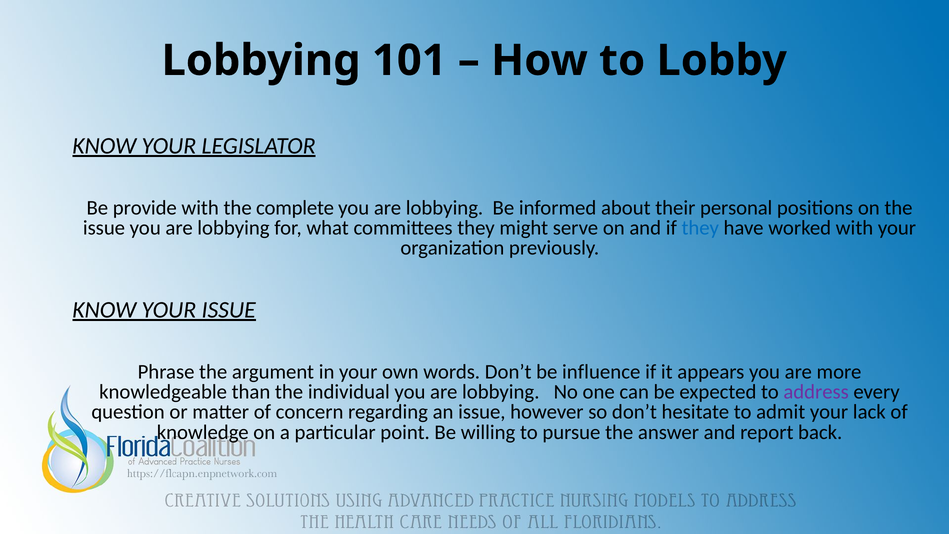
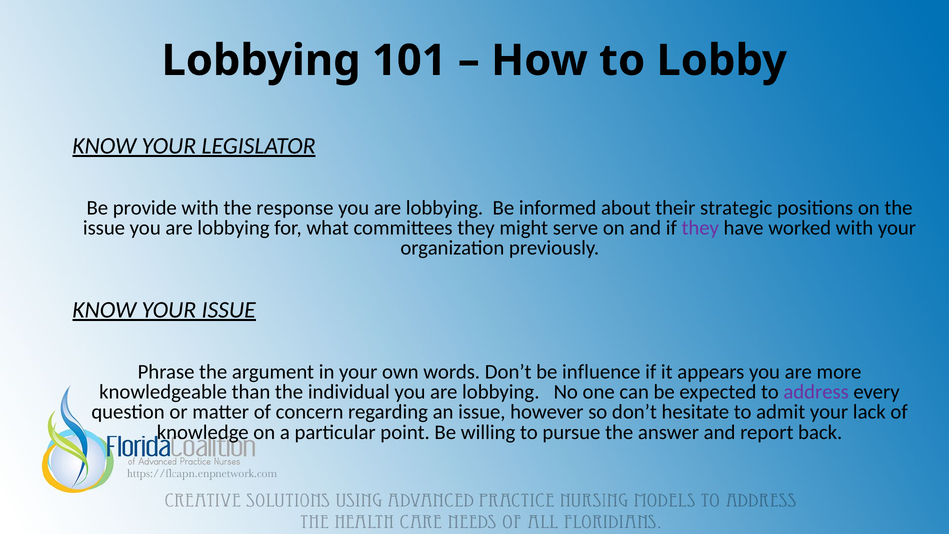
complete: complete -> response (295, 208)
personal: personal -> strategic (736, 208)
they colour: blue -> purple (700, 228)
